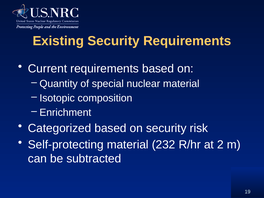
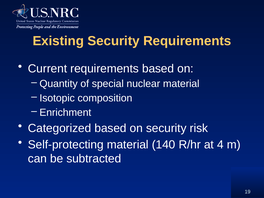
232: 232 -> 140 (164, 145)
2: 2 -> 4 (220, 145)
